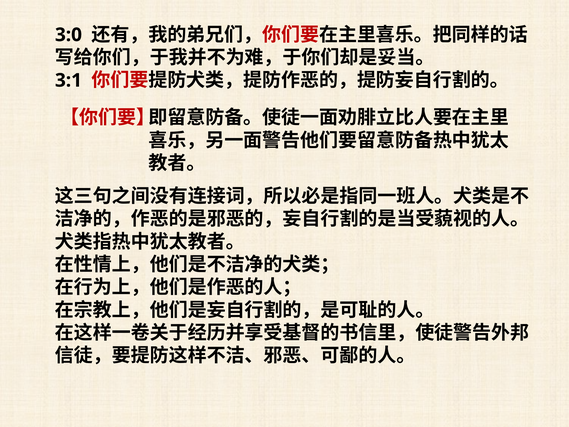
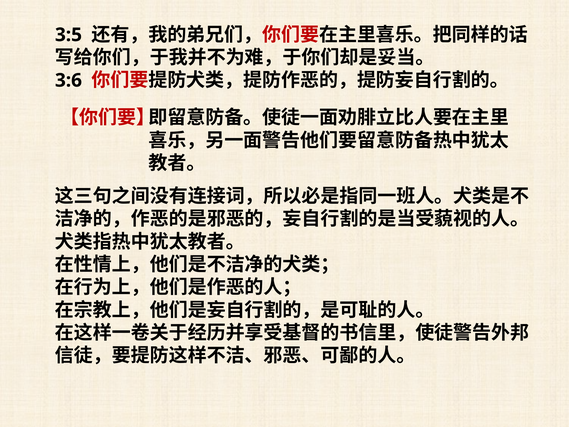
3:0: 3:0 -> 3:5 (68, 35)
3:1: 3:1 -> 3:6 (68, 80)
